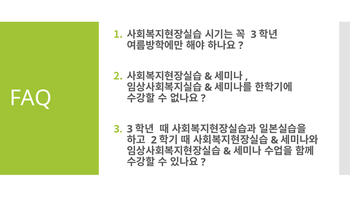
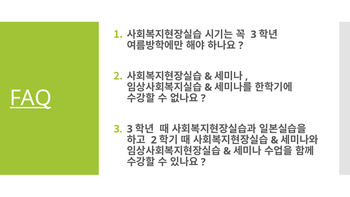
FAQ underline: none -> present (31, 98)
